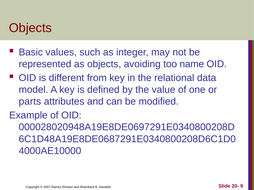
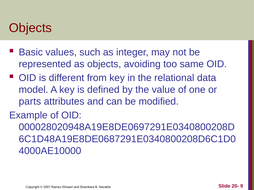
name: name -> same (192, 64)
